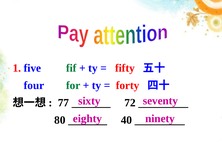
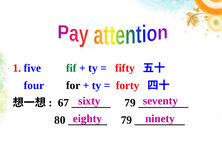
for colour: green -> black (73, 85)
77: 77 -> 67 (63, 102)
72: 72 -> 79 (130, 102)
40: 40 -> 79 (126, 120)
